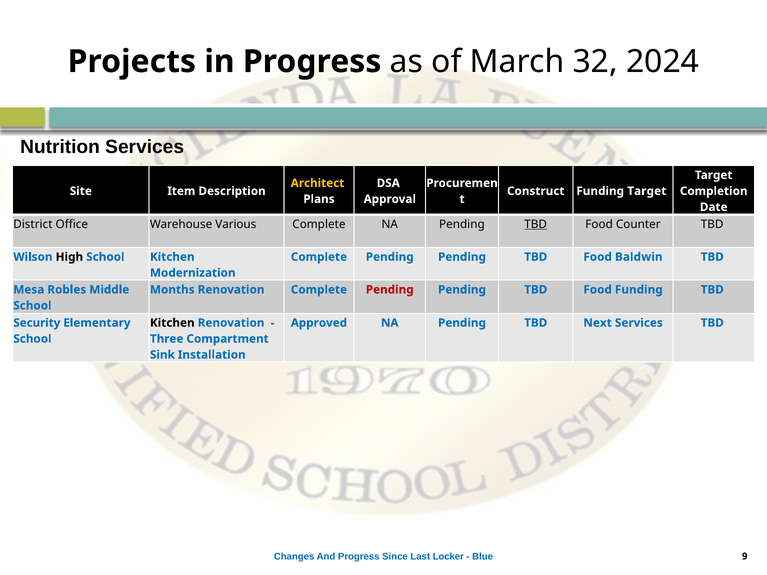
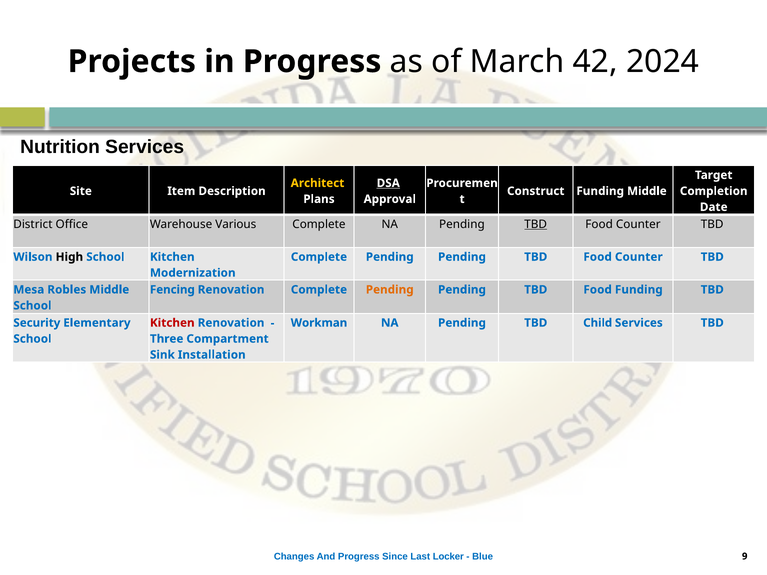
32: 32 -> 42 (595, 62)
DSA underline: none -> present (388, 183)
Funding Target: Target -> Middle (647, 191)
Baldwin: Baldwin -> Counter (639, 257)
Months: Months -> Fencing (172, 290)
Pending colour: red -> orange (390, 290)
Kitchen colour: black -> red (172, 323)
Approved: Approved -> Workman (319, 323)
Next: Next -> Child (598, 323)
